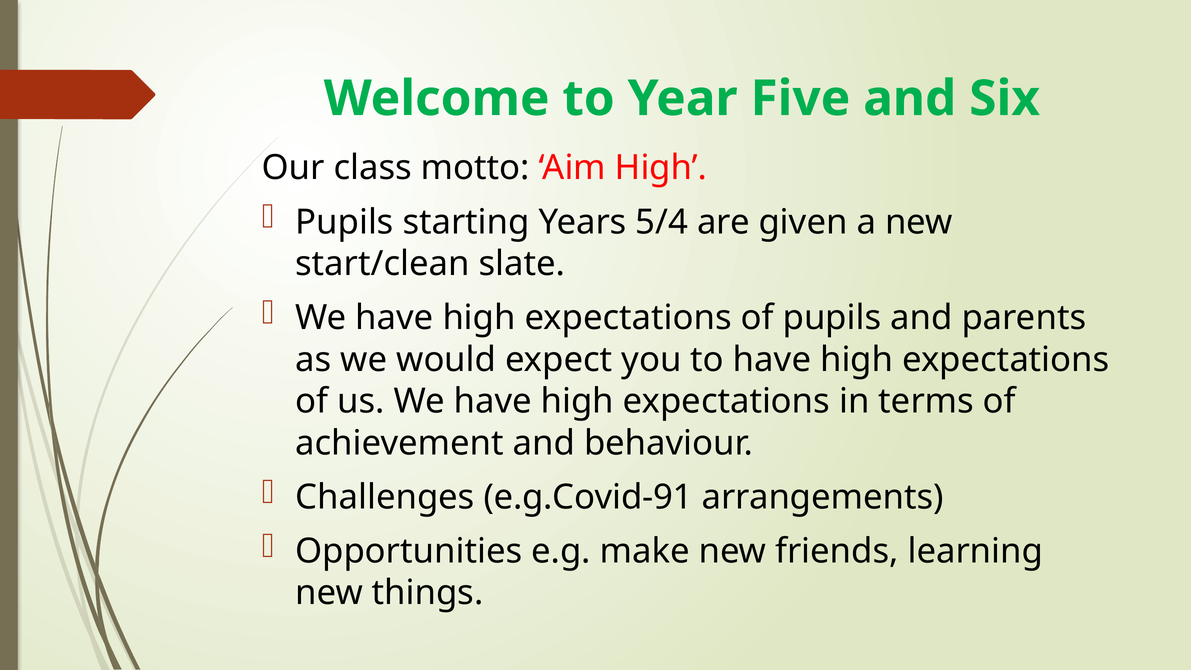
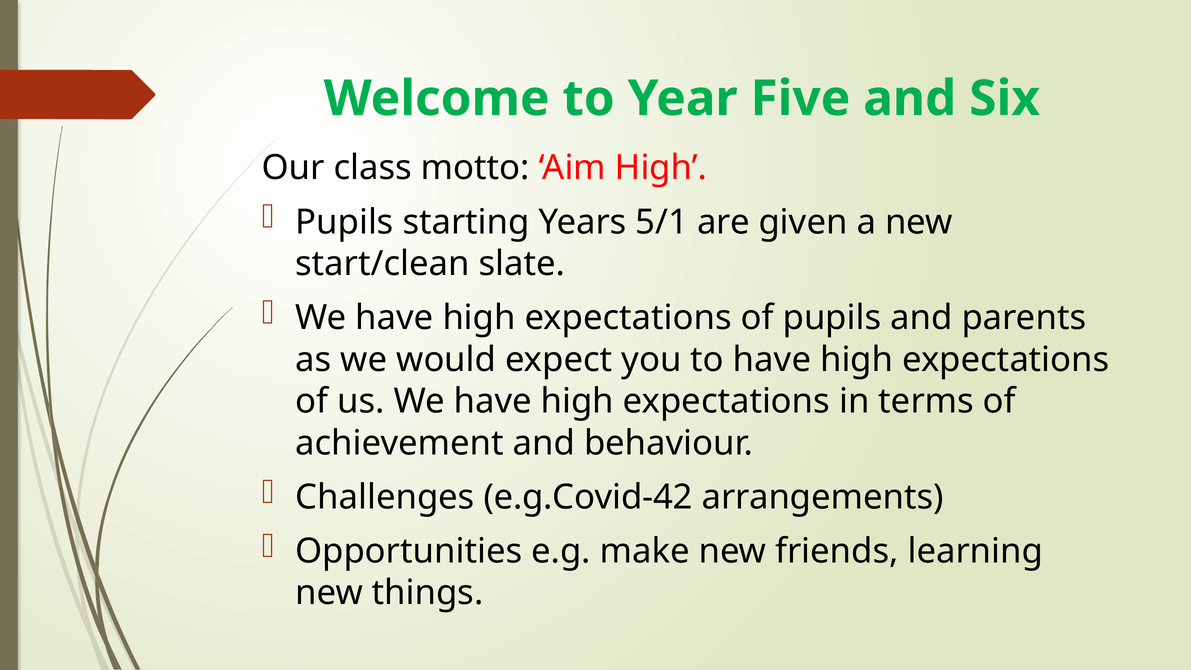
5/4: 5/4 -> 5/1 (662, 222)
e.g.Covid-91: e.g.Covid-91 -> e.g.Covid-42 (588, 497)
